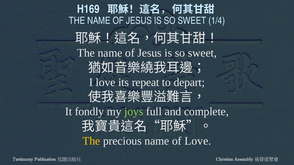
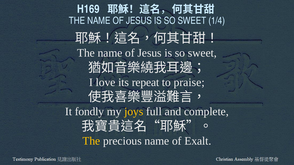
depart: depart -> praise (189, 82)
joys colour: light green -> yellow (134, 112)
of Love: Love -> Exalt (198, 141)
